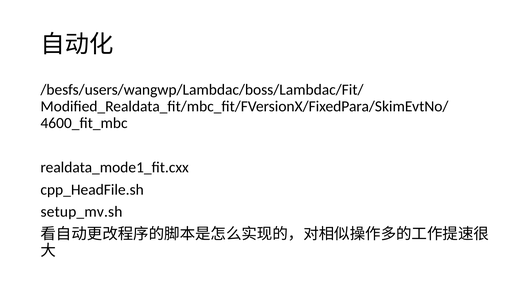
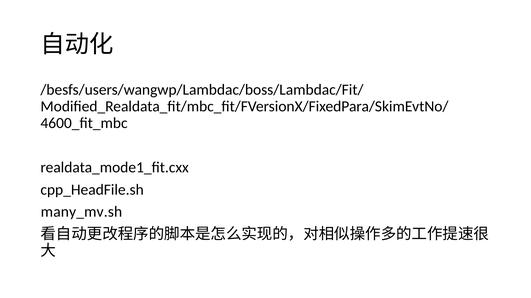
setup_mv.sh: setup_mv.sh -> many_mv.sh (81, 212)
